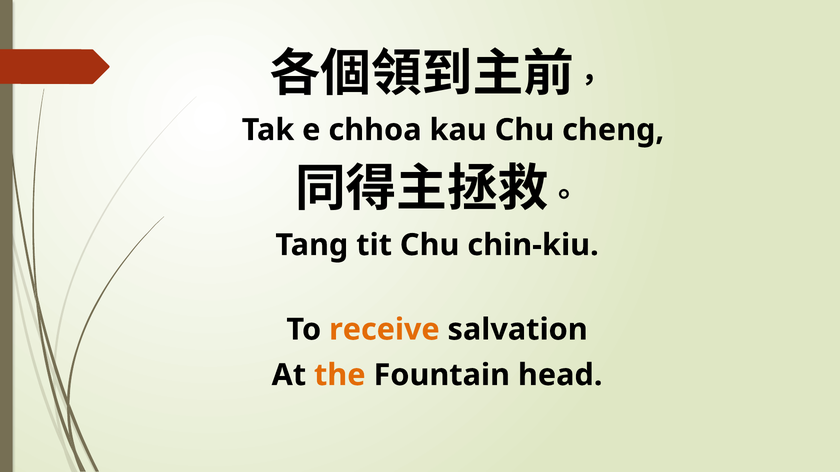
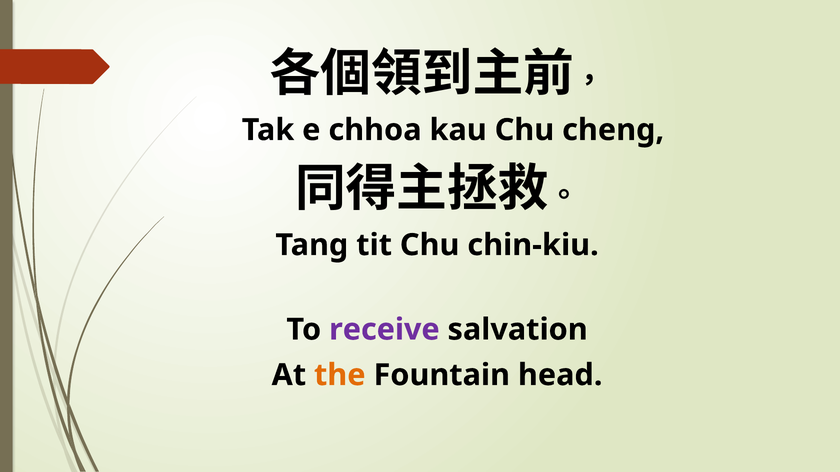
receive colour: orange -> purple (384, 330)
